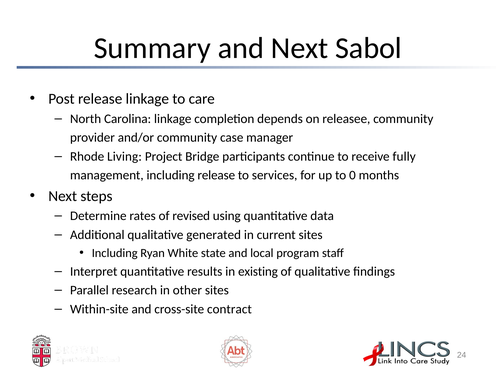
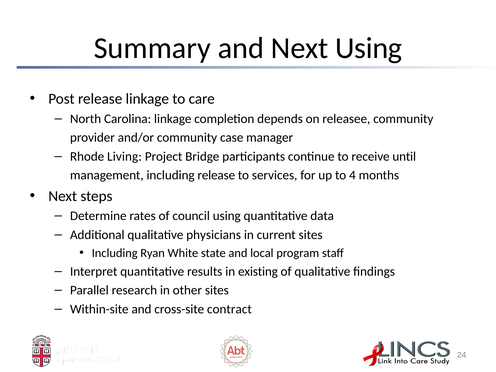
Next Sabol: Sabol -> Using (369, 48)
fully: fully -> until (404, 156)
0: 0 -> 4 (352, 175)
revised: revised -> council (191, 216)
generated: generated -> physicians (214, 235)
